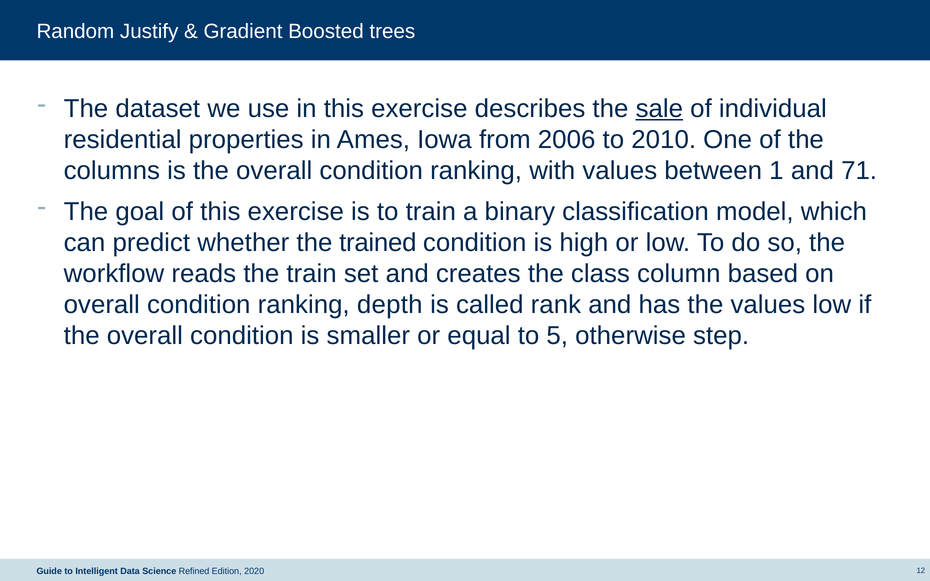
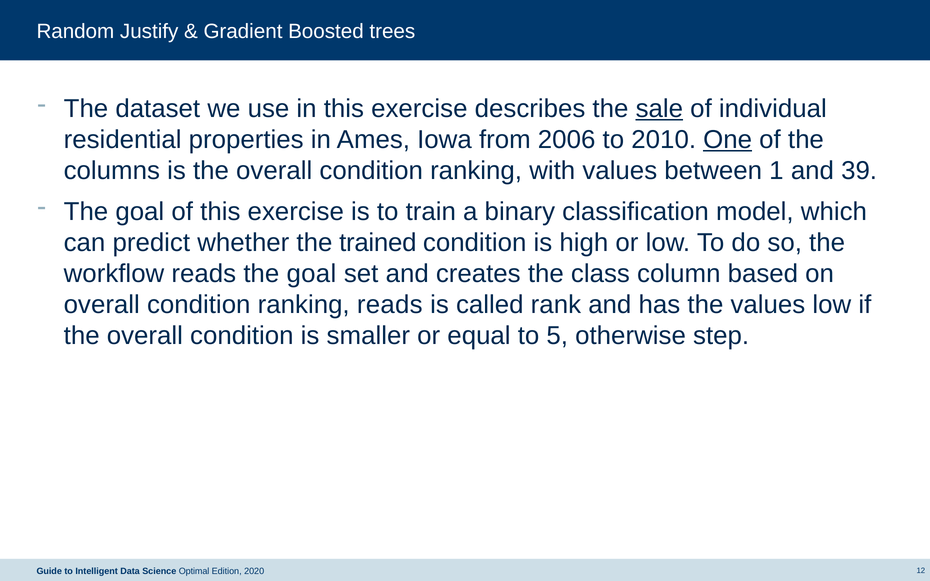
One underline: none -> present (728, 140)
71: 71 -> 39 (859, 171)
reads the train: train -> goal (311, 274)
ranking depth: depth -> reads (390, 305)
Refined: Refined -> Optimal (194, 571)
